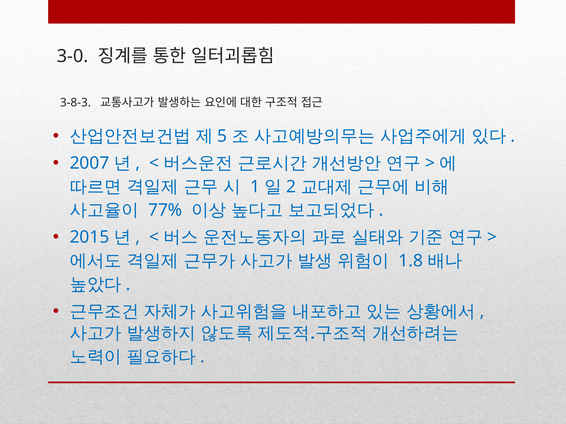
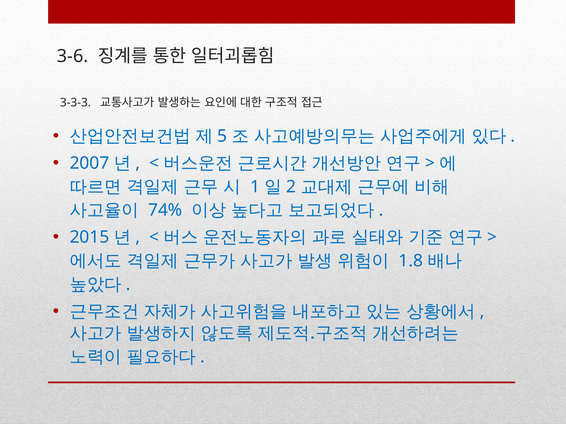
3-0: 3-0 -> 3-6 (73, 56)
3-8-3: 3-8-3 -> 3-3-3 (75, 103)
77%: 77% -> 74% (165, 210)
